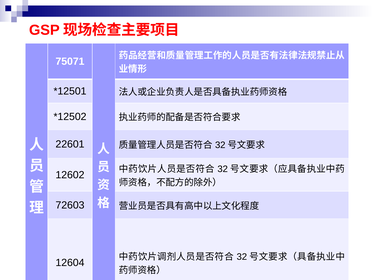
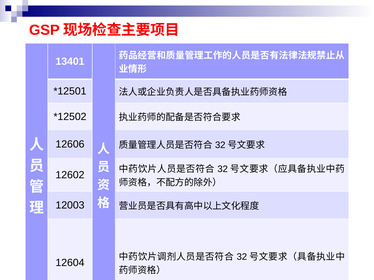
75071: 75071 -> 13401 (70, 62)
22601: 22601 -> 12606 (70, 144)
72603: 72603 -> 12003 (70, 206)
